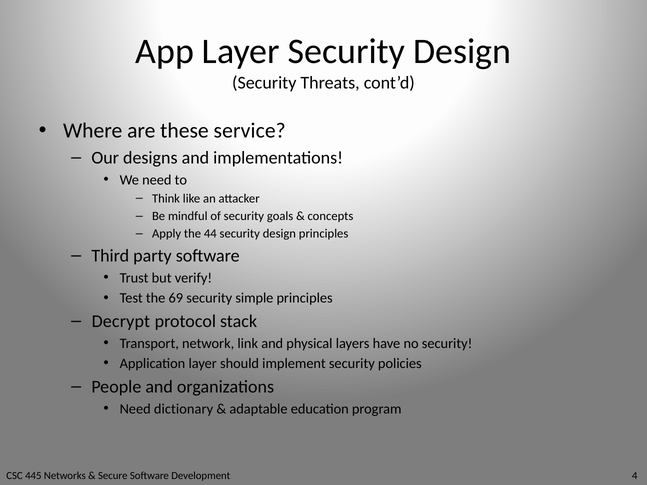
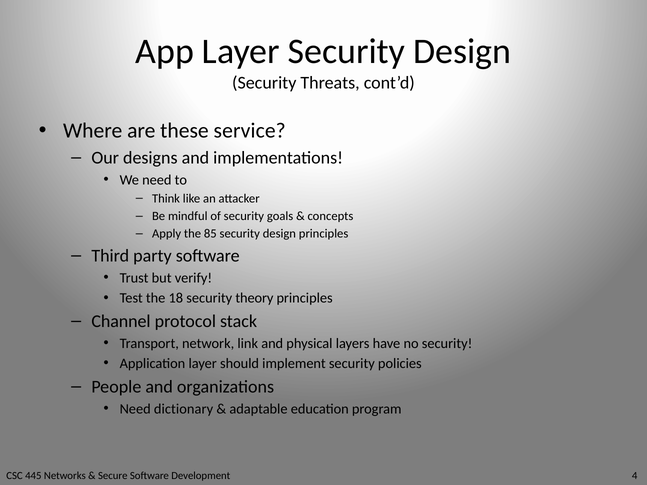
44: 44 -> 85 (210, 234)
69: 69 -> 18 (176, 298)
simple: simple -> theory (254, 298)
Decrypt: Decrypt -> Channel (121, 322)
